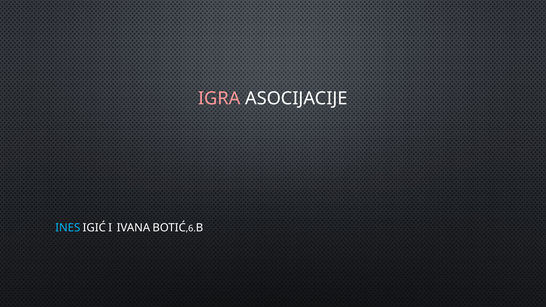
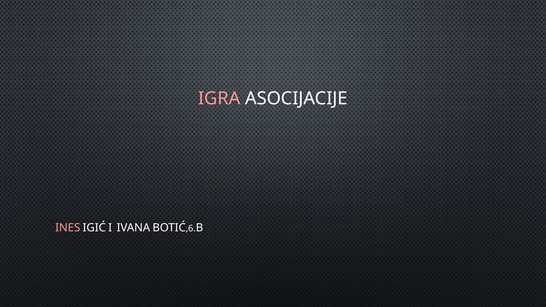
INES colour: light blue -> pink (68, 228)
